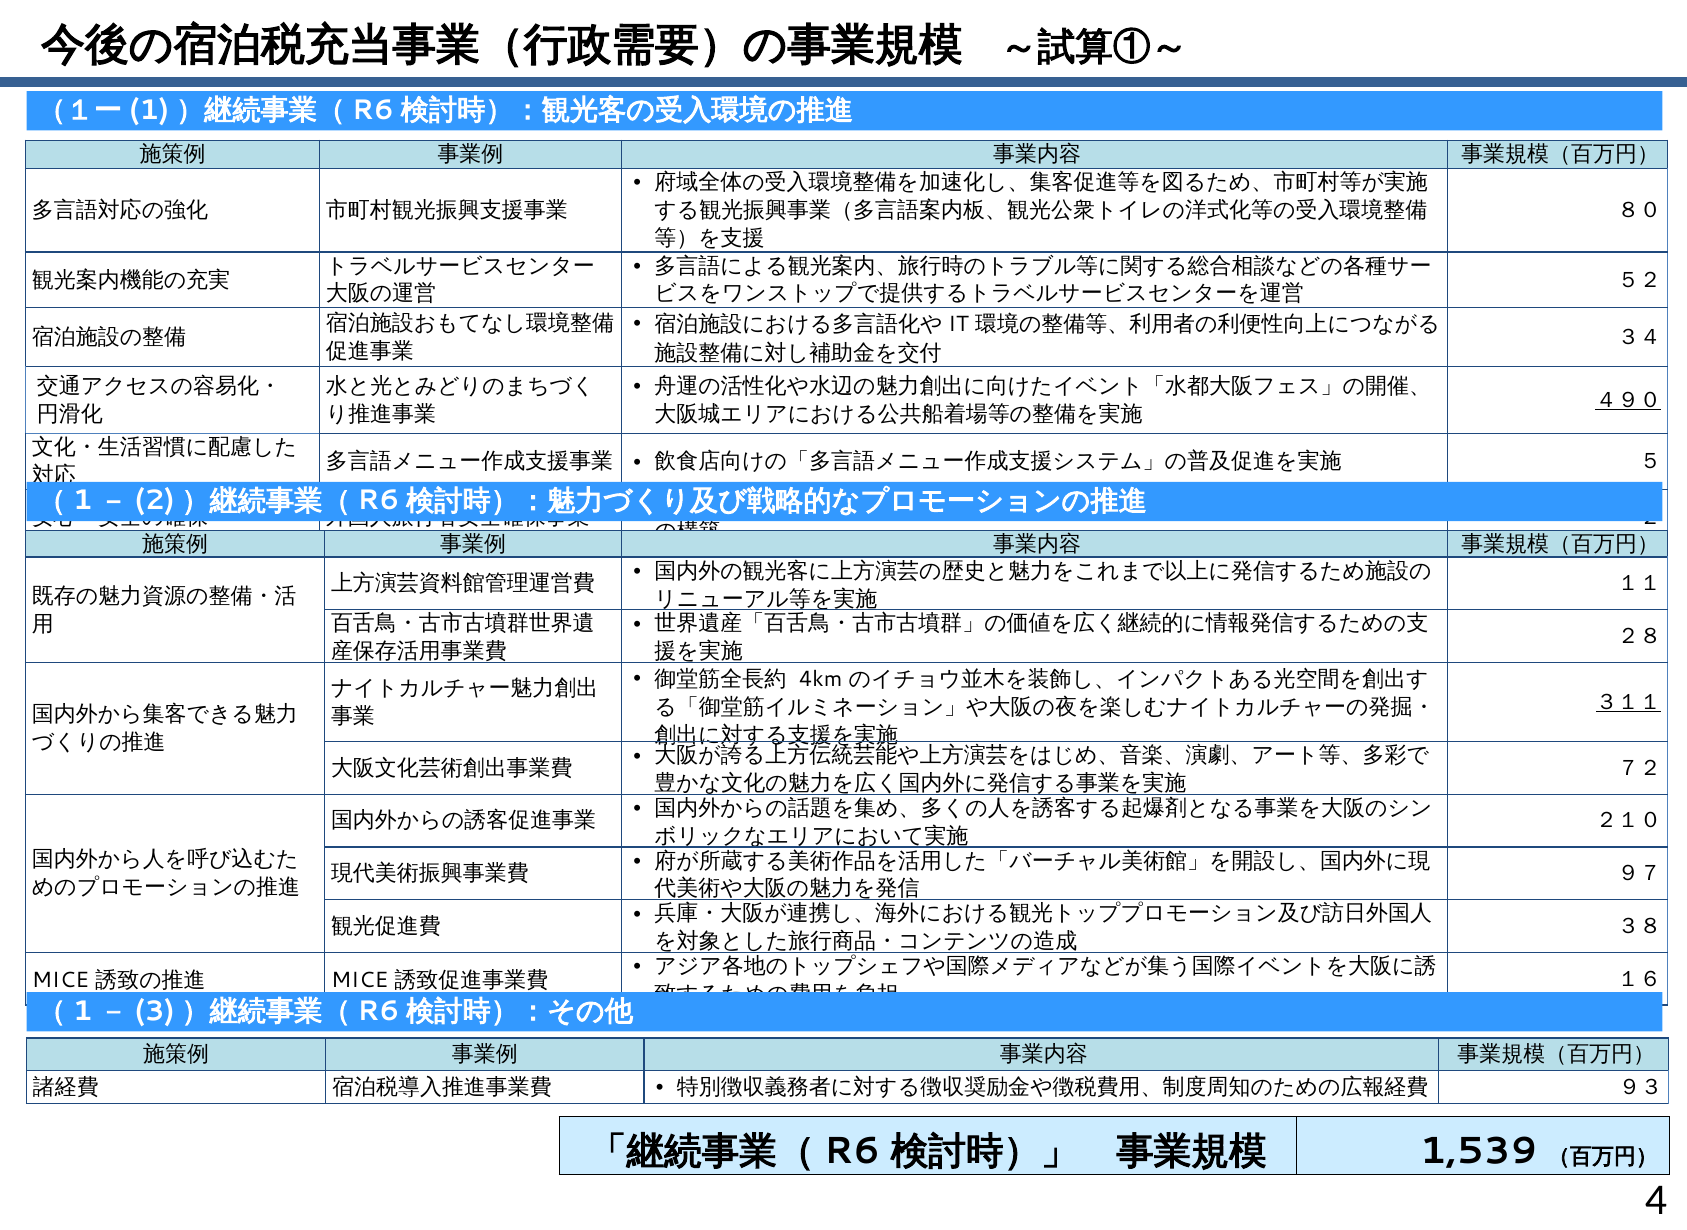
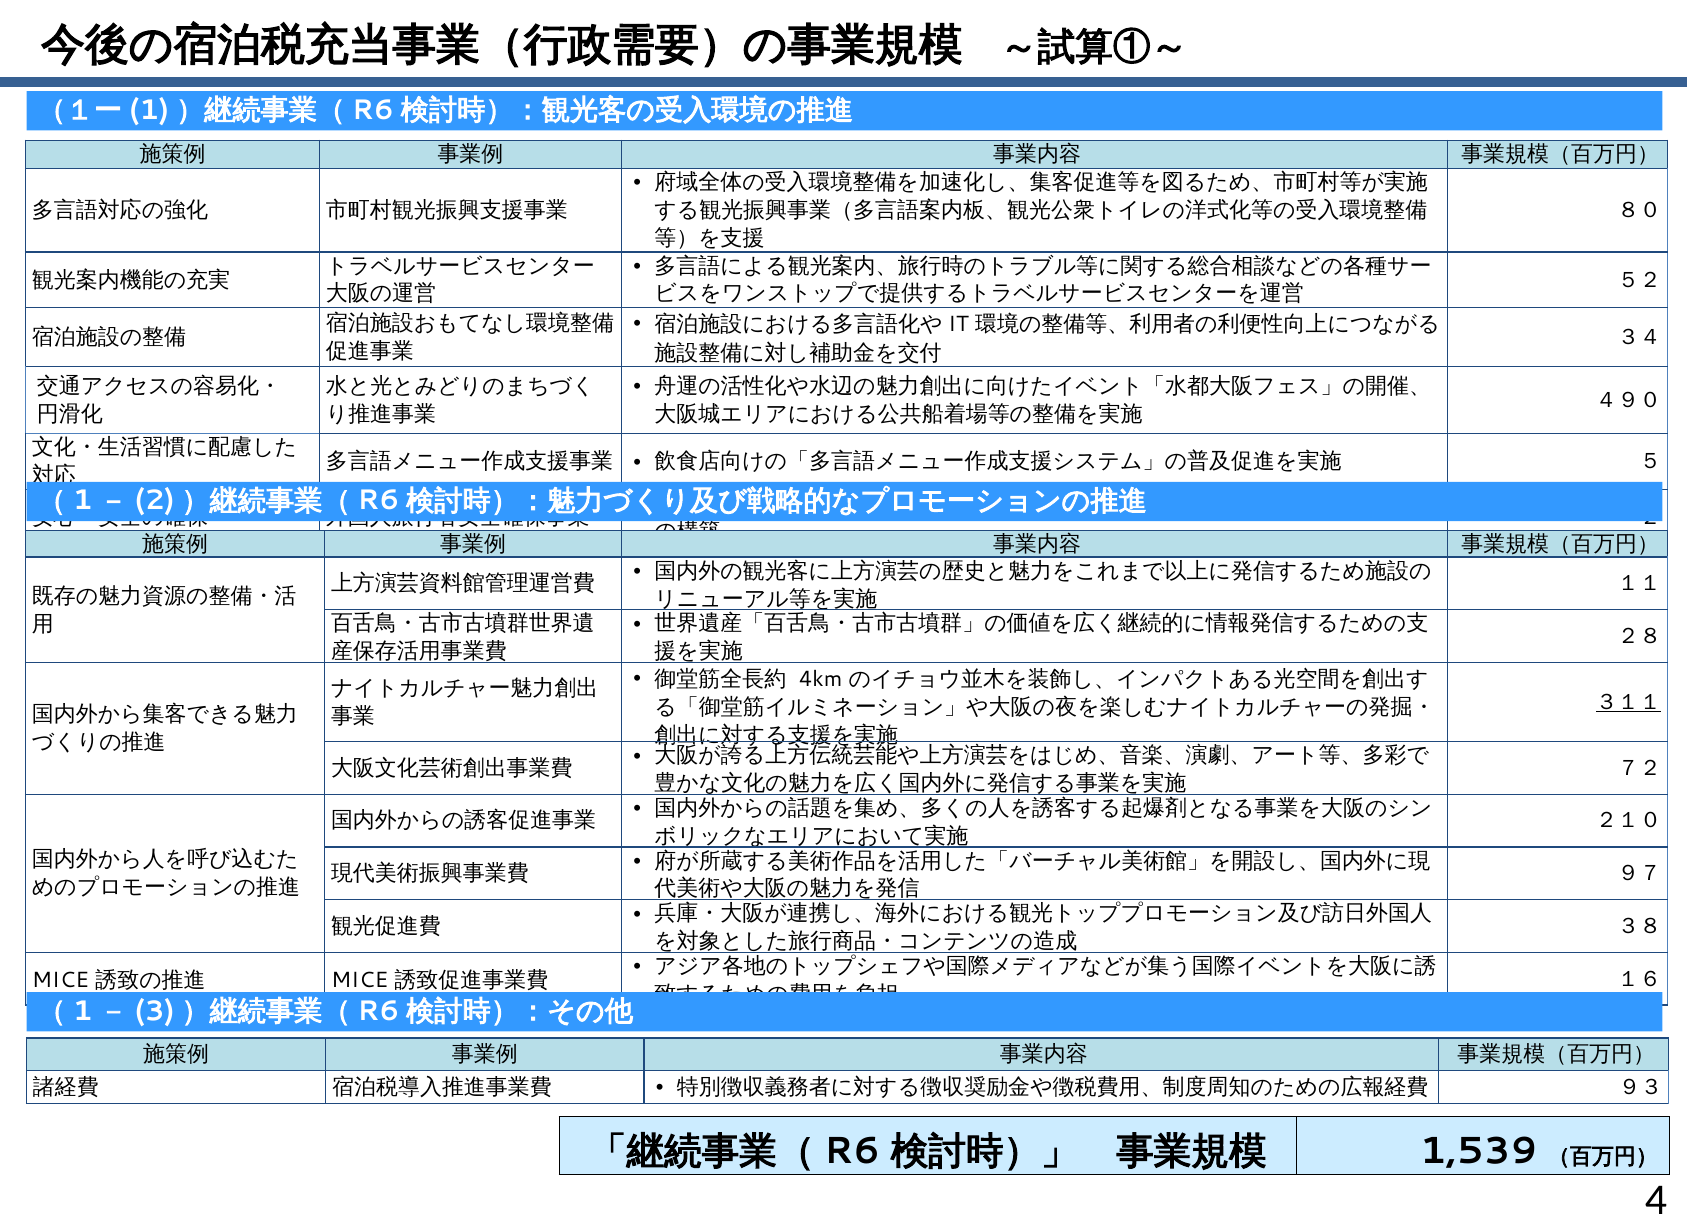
４９０ underline: present -> none (1628, 400)
